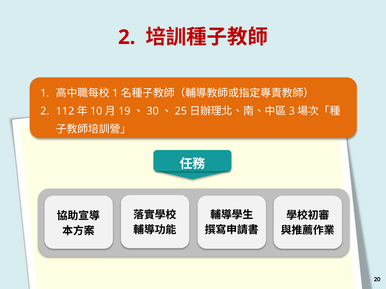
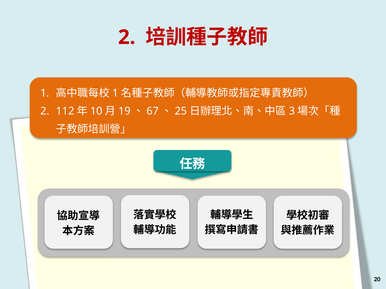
30: 30 -> 67 (153, 111)
